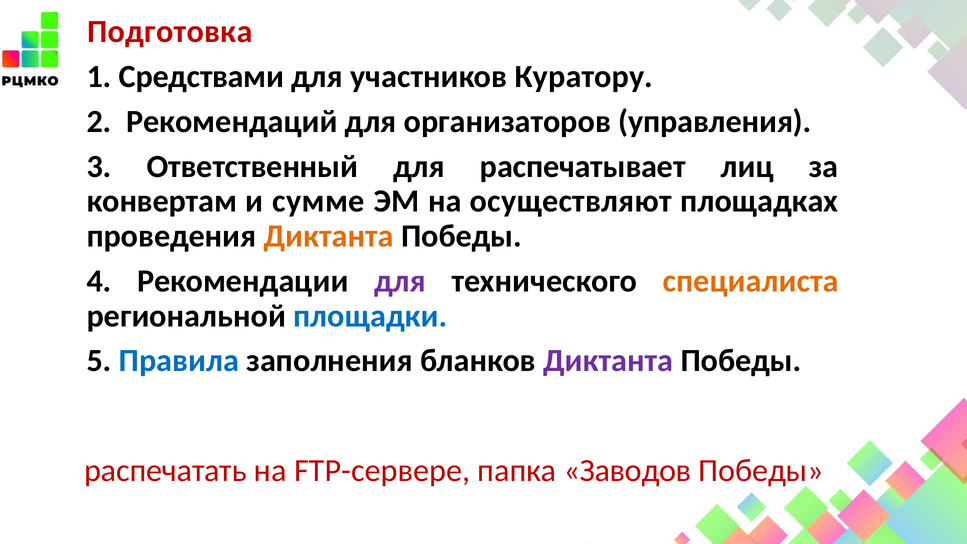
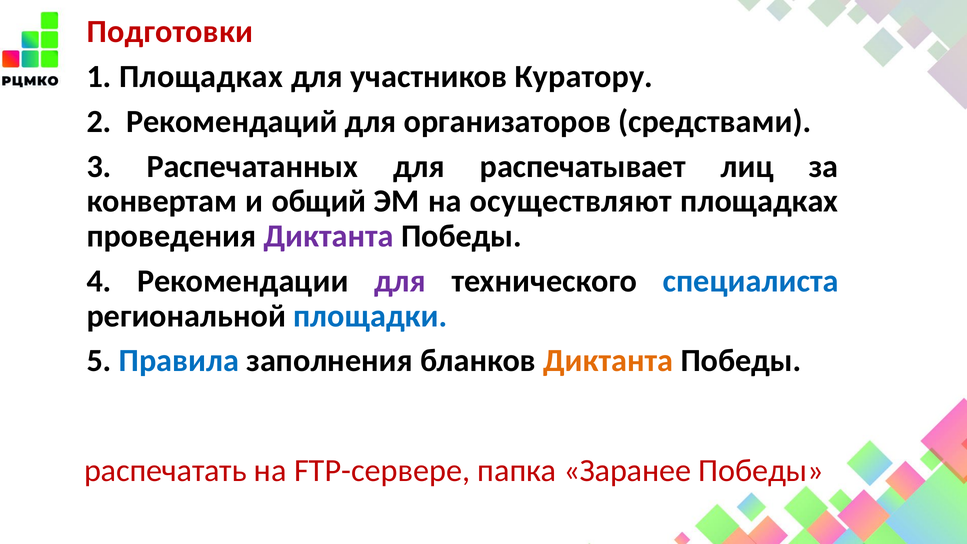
Подготовка: Подготовка -> Подготовки (170, 32)
1 Средствами: Средствами -> Площадках (201, 77)
управления: управления -> средствами (715, 122)
Ответственный: Ответственный -> Распечатанных (252, 166)
сумме: сумме -> общий (319, 201)
Диктанта colour: orange -> purple (329, 236)
специалиста colour: orange -> blue (751, 281)
Диктанта colour: purple -> orange (608, 361)
Заводов: Заводов -> Заранее (627, 470)
